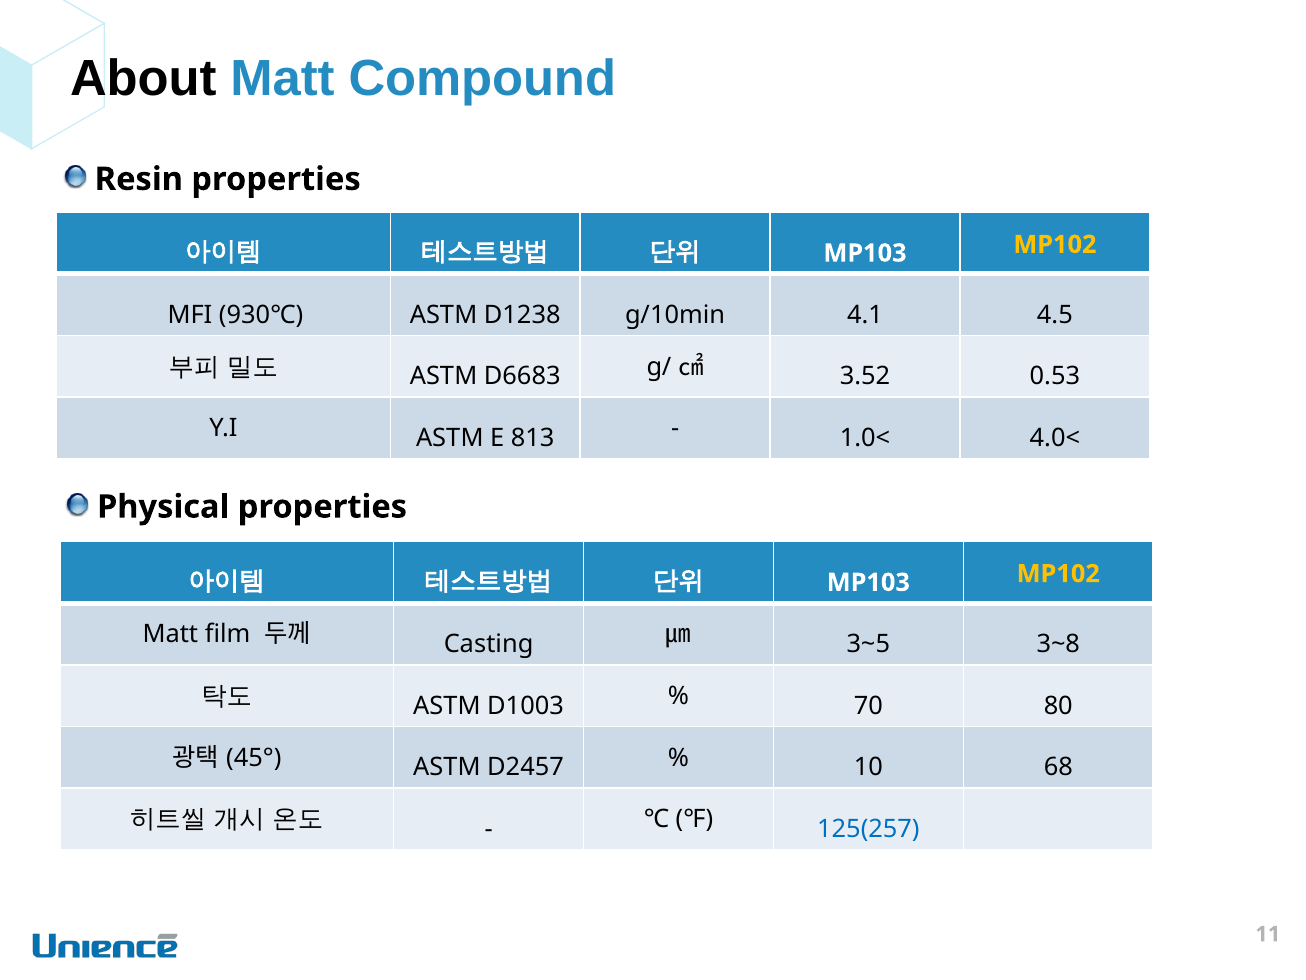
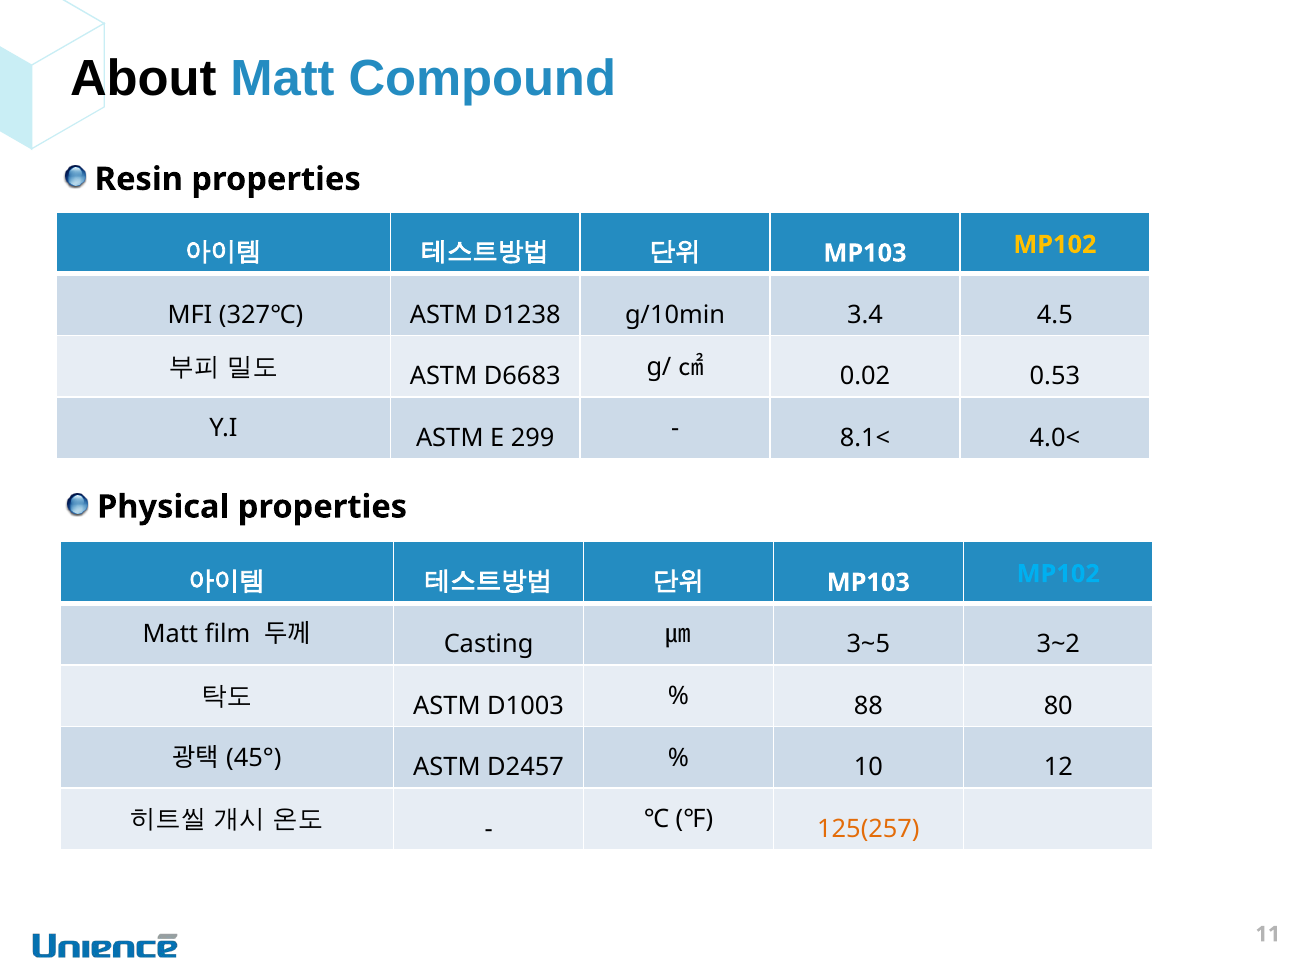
930℃: 930℃ -> 327℃ (261, 315)
4.1: 4.1 -> 3.4 (865, 315)
3.52: 3.52 -> 0.02 (865, 376)
813: 813 -> 299 (533, 438)
1.0<: 1.0< -> 8.1< (865, 438)
MP102 colour: yellow -> light blue (1058, 574)
3~8: 3~8 -> 3~2 (1058, 644)
70: 70 -> 88 (868, 705)
68: 68 -> 12 (1058, 767)
125(257 colour: blue -> orange (868, 829)
